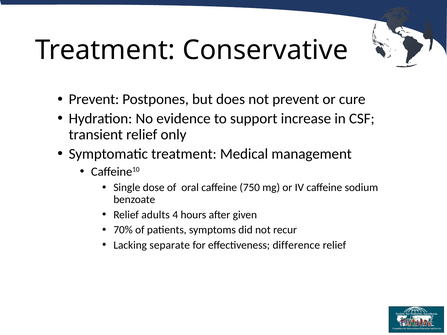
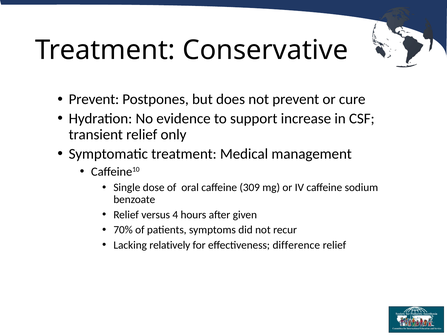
750: 750 -> 309 (250, 188)
adults: adults -> versus (156, 215)
separate: separate -> relatively (170, 245)
